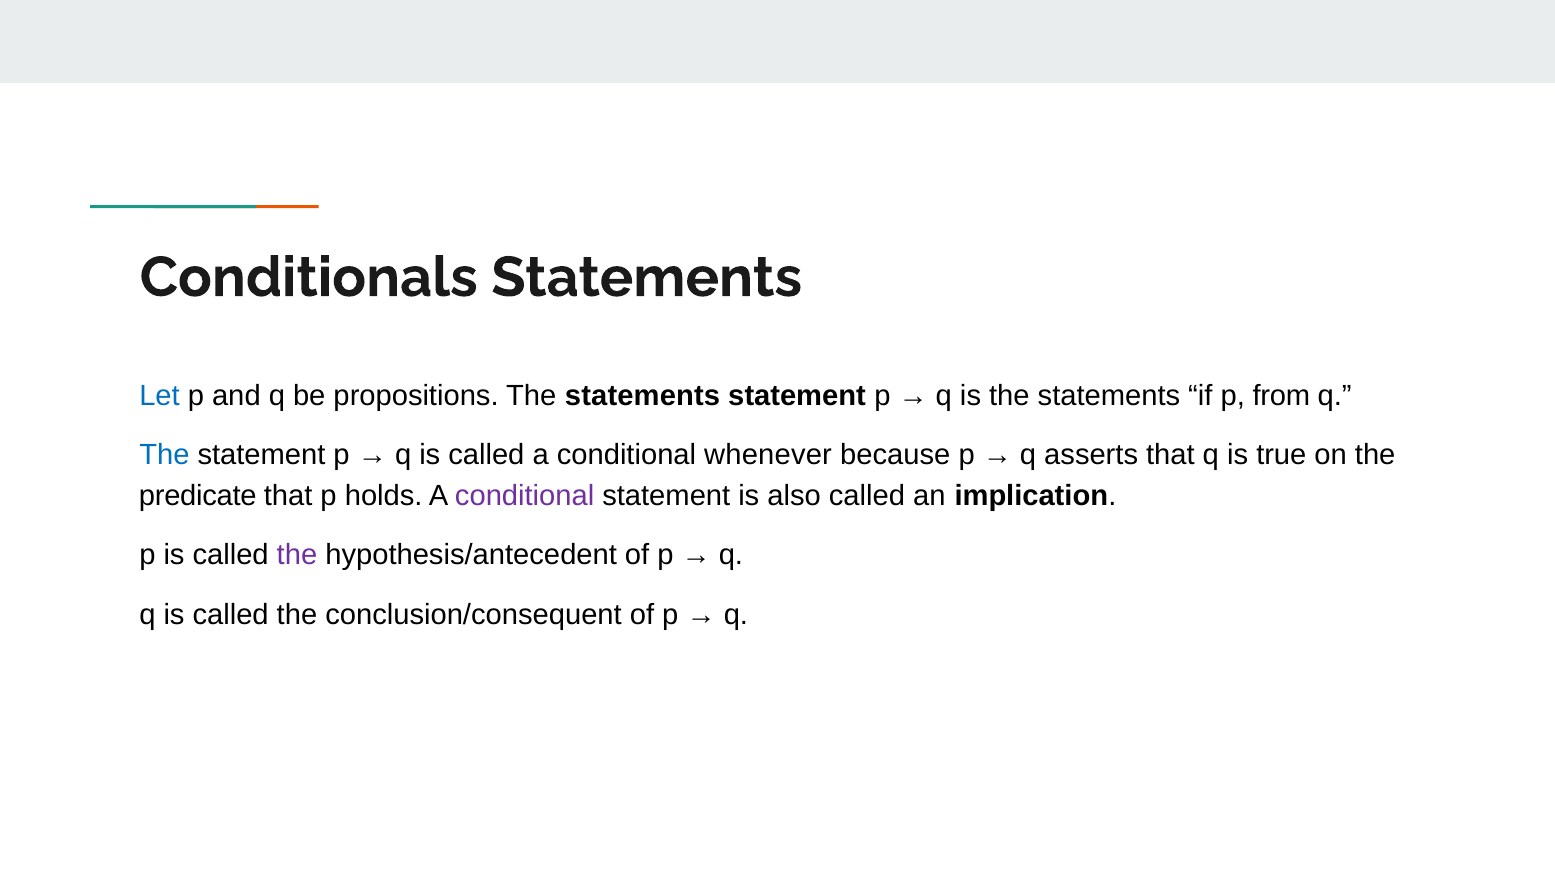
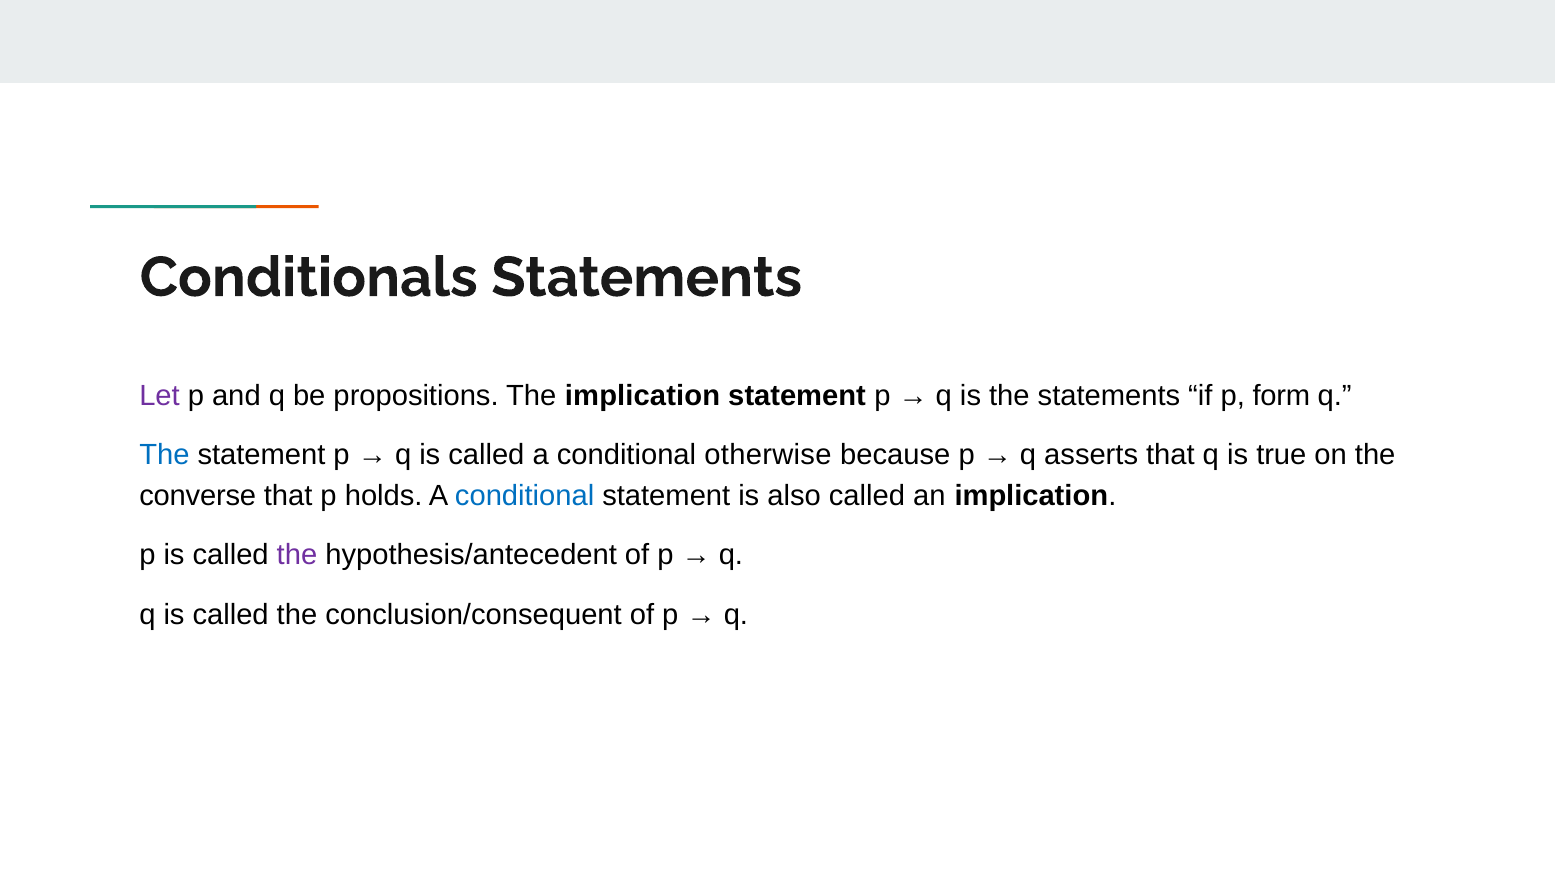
Let colour: blue -> purple (160, 395)
propositions The statements: statements -> implication (643, 395)
from: from -> form (1281, 395)
whenever: whenever -> otherwise (768, 455)
predicate: predicate -> converse (198, 495)
conditional colour: purple -> blue (525, 495)
